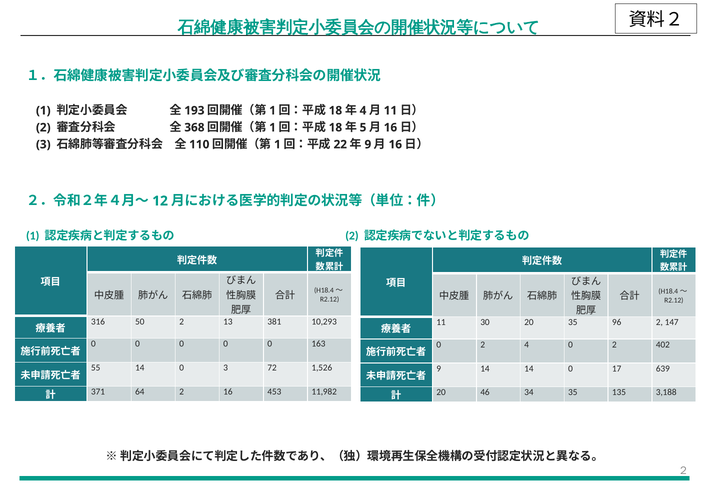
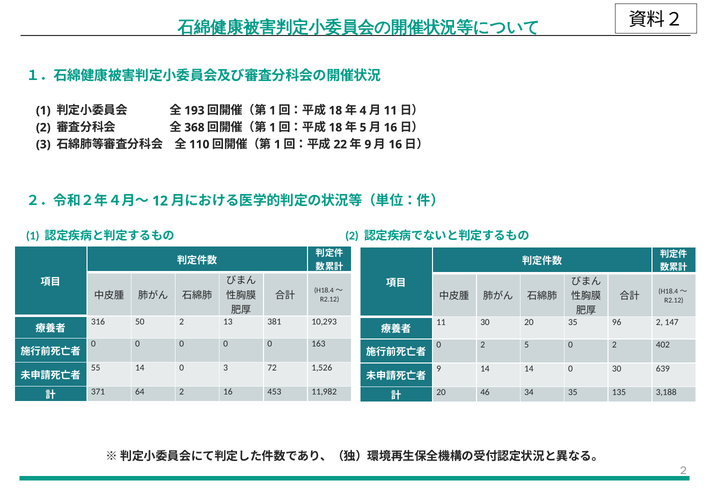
2 4: 4 -> 5 (527, 344)
0 17: 17 -> 30 (617, 368)
